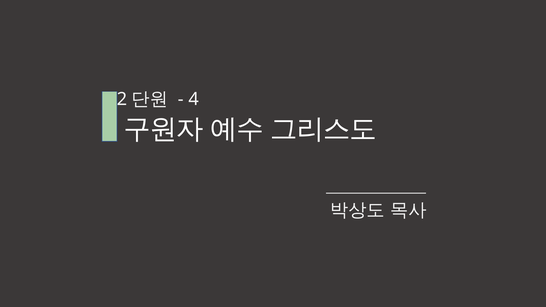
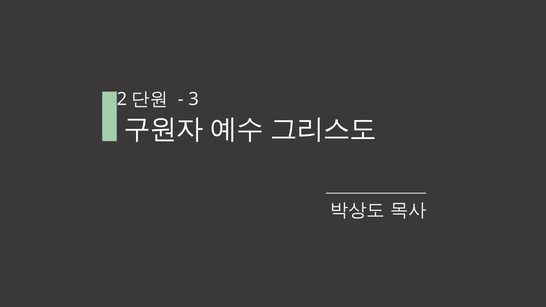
4: 4 -> 3 (194, 99)
